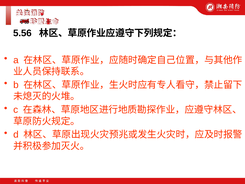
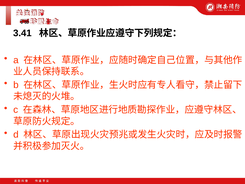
5.56: 5.56 -> 3.41 (22, 33)
